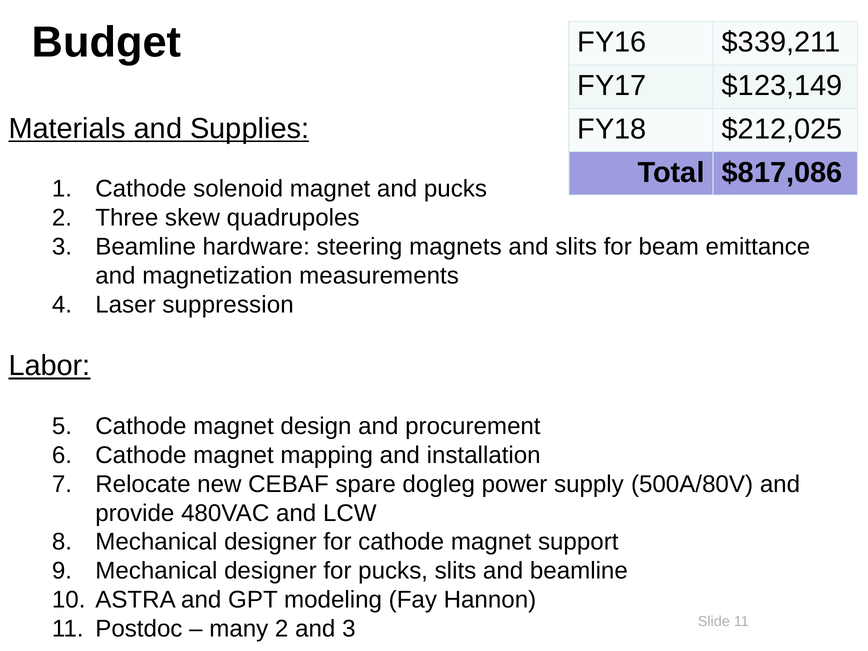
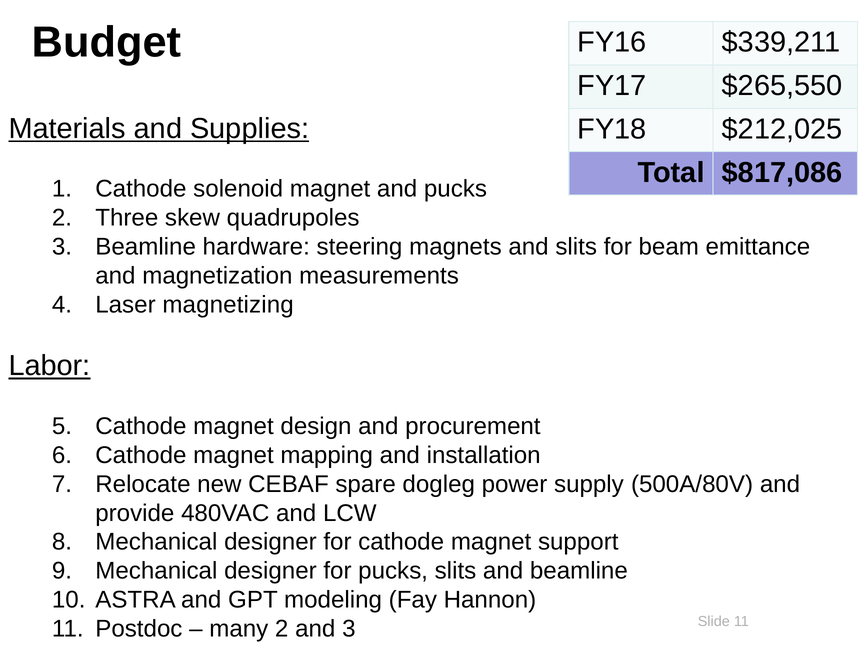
$123,149: $123,149 -> $265,550 (782, 86)
suppression: suppression -> magnetizing (228, 305)
